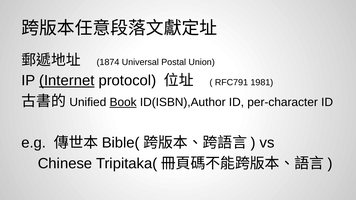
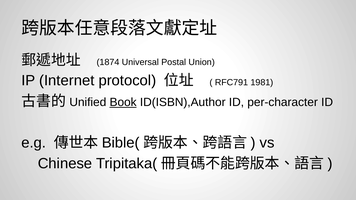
Internet underline: present -> none (67, 81)
